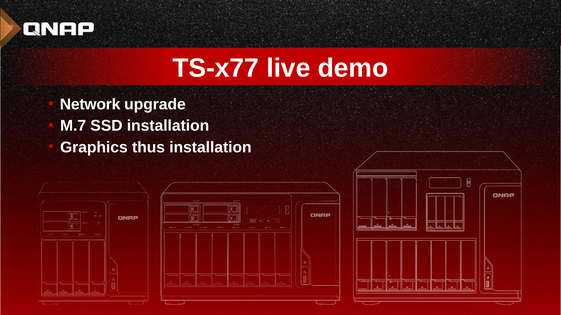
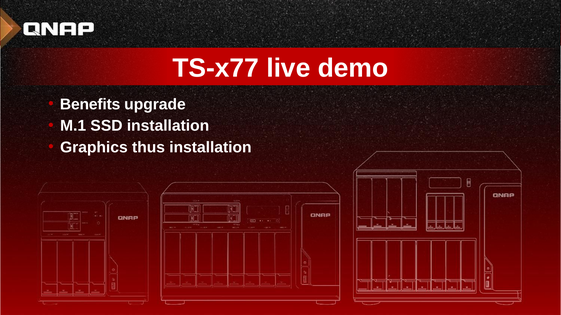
Network: Network -> Benefits (90, 105)
M.7: M.7 -> M.1 (73, 126)
